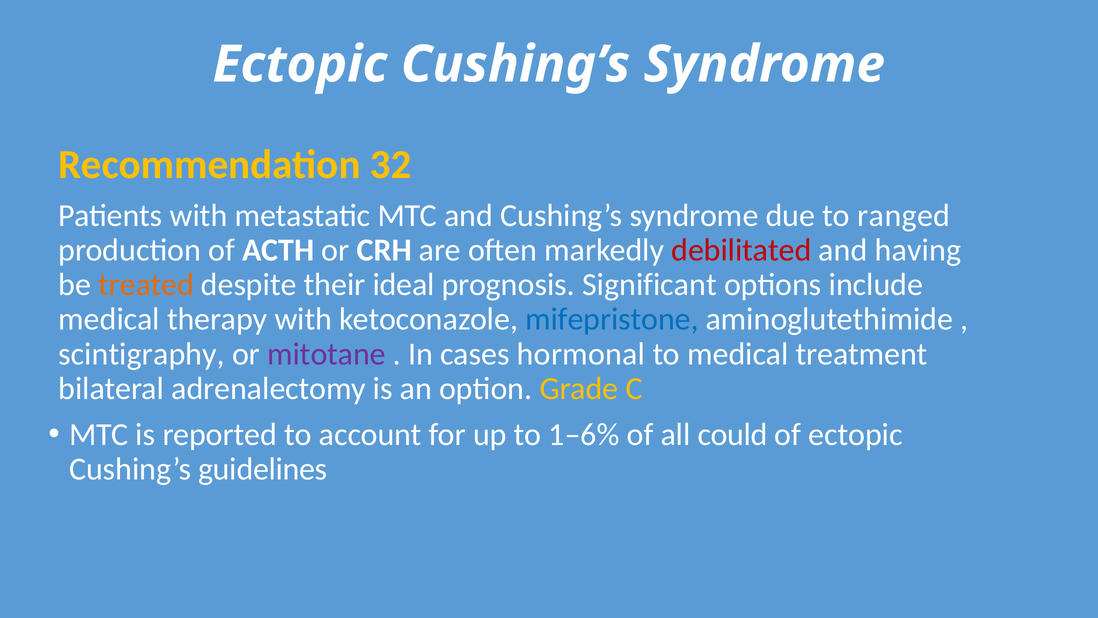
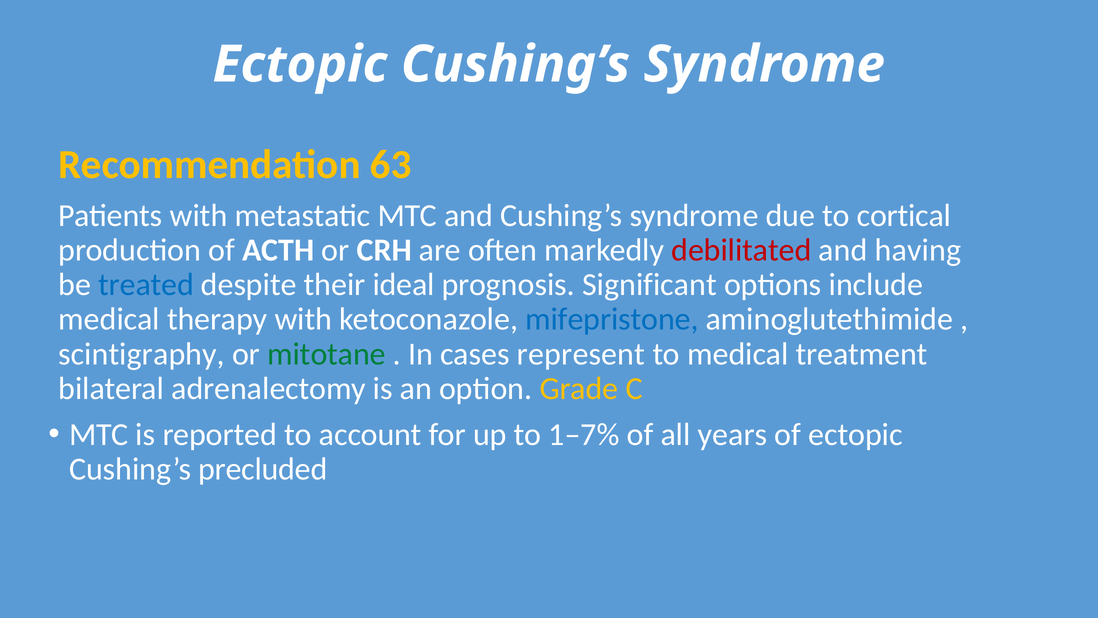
32: 32 -> 63 (391, 165)
ranged: ranged -> cortical (904, 216)
treated colour: orange -> blue (146, 285)
mitotane colour: purple -> green (327, 354)
hormonal: hormonal -> represent (581, 354)
1–6%: 1–6% -> 1–7% (584, 434)
could: could -> years (733, 434)
guidelines: guidelines -> precluded (263, 469)
